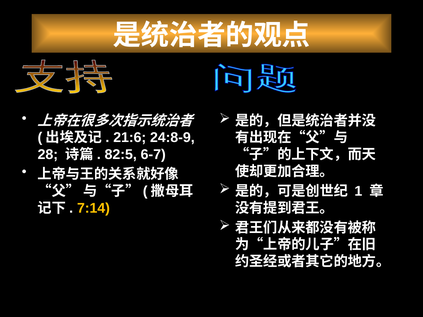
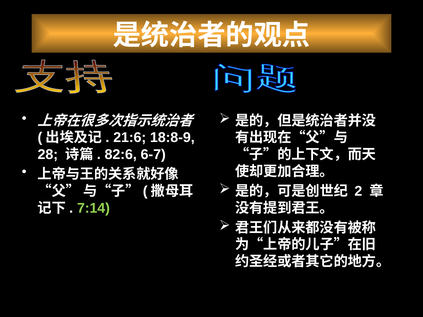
24:8-9: 24:8-9 -> 18:8-9 (172, 138)
82:5: 82:5 -> 82:6 (121, 155)
1: 1 -> 2 (358, 191)
7:14 colour: yellow -> light green (93, 208)
